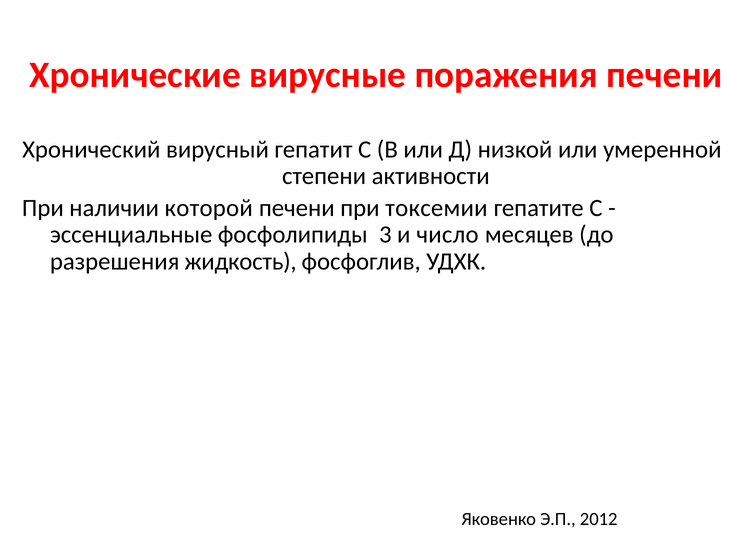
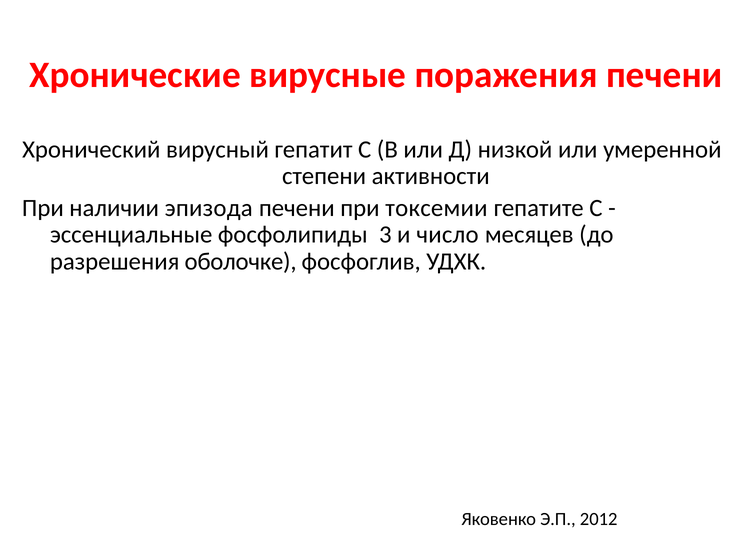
которой: которой -> эпизода (209, 208)
жидкость: жидкость -> оболочке (241, 262)
